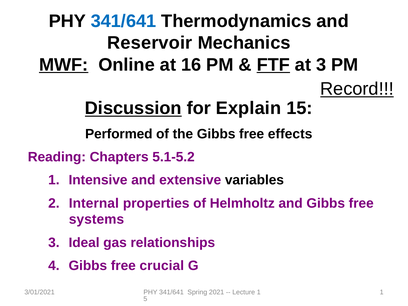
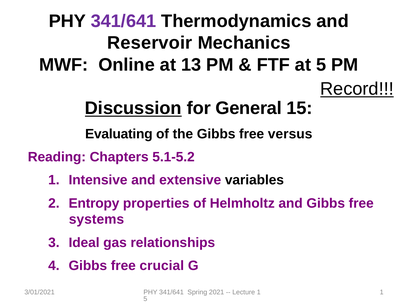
341/641 colour: blue -> purple (123, 21)
MWF underline: present -> none (64, 65)
16: 16 -> 13 (191, 65)
FTF underline: present -> none (273, 65)
at 3: 3 -> 5 (321, 65)
Explain: Explain -> General (249, 108)
Performed: Performed -> Evaluating (119, 134)
effects: effects -> versus (290, 134)
Internal: Internal -> Entropy (94, 203)
